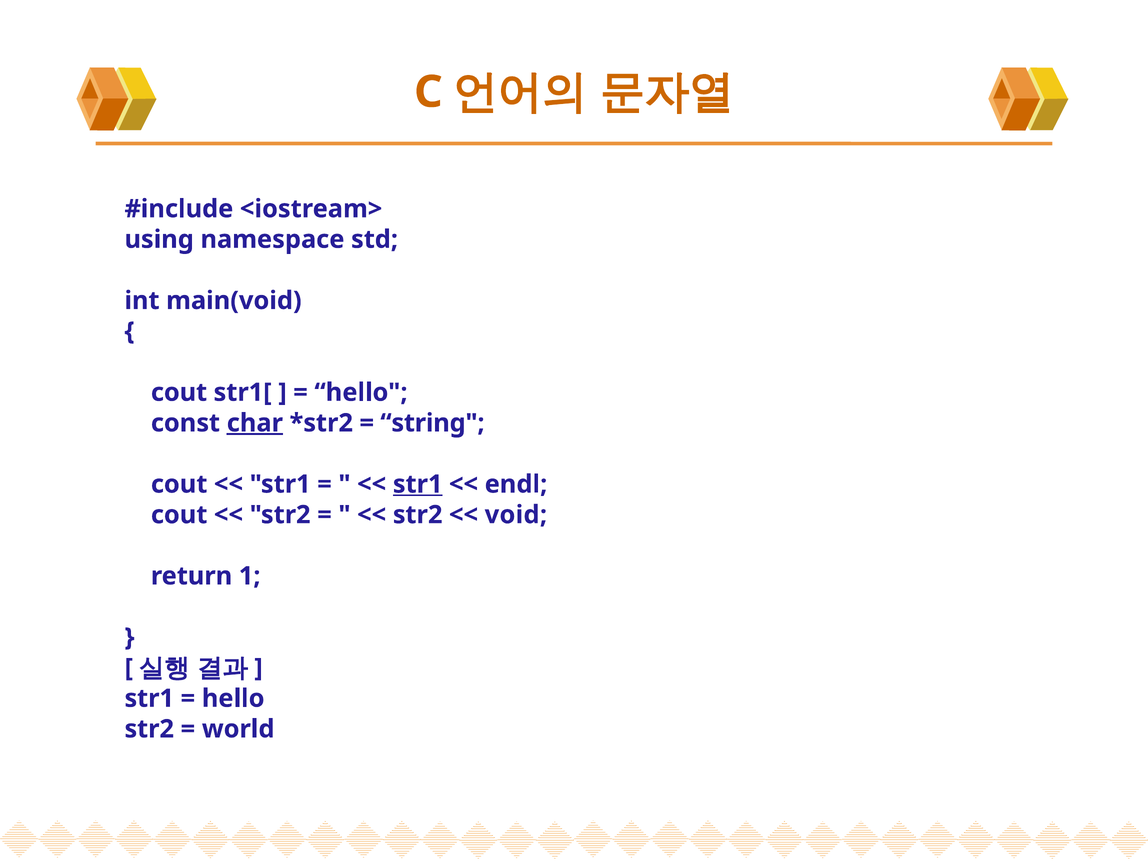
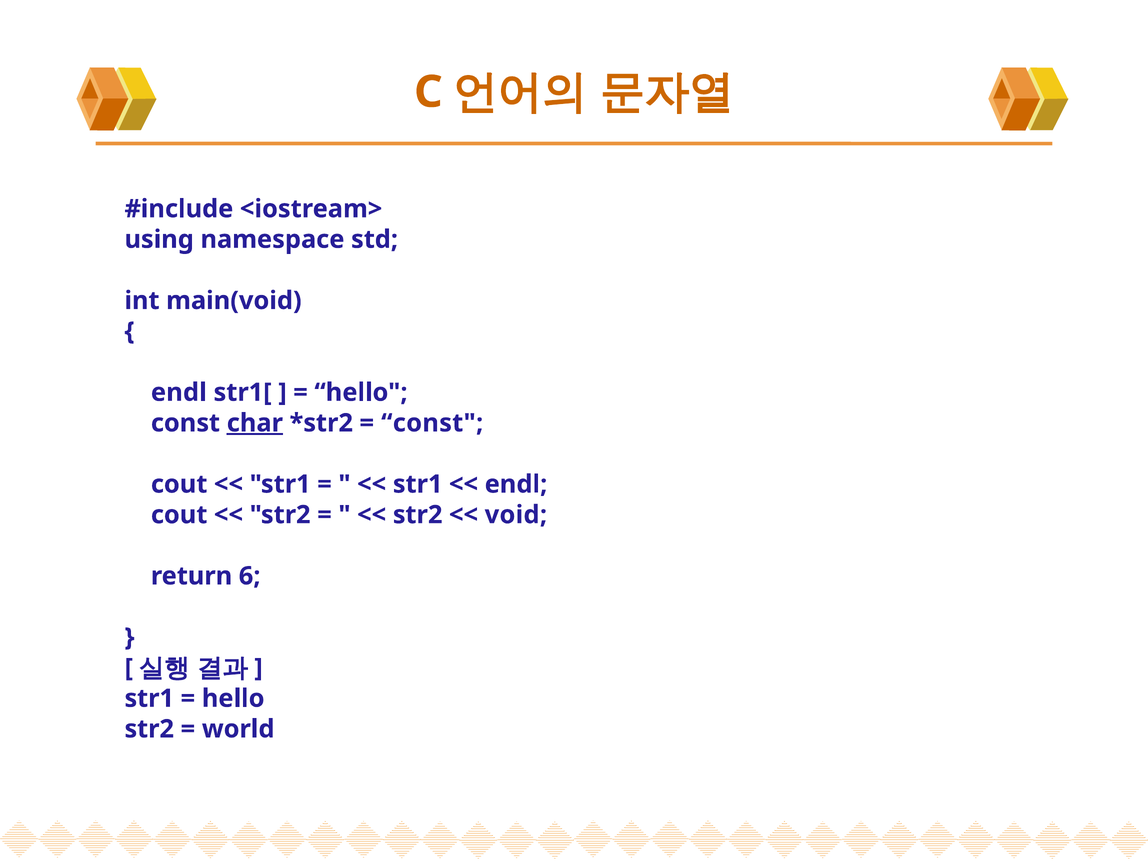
cout: cout -> endl (179, 392)
string: string -> const (432, 423)
str1 underline: present -> none (418, 484)
1: 1 -> 6 (250, 576)
